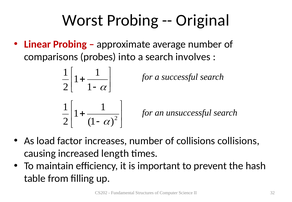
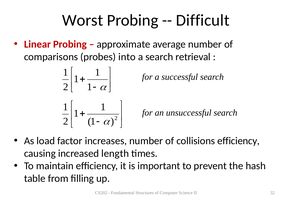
Original: Original -> Difficult (203, 20)
involves: involves -> retrieval (193, 57)
collisions collisions: collisions -> efficiency (239, 141)
